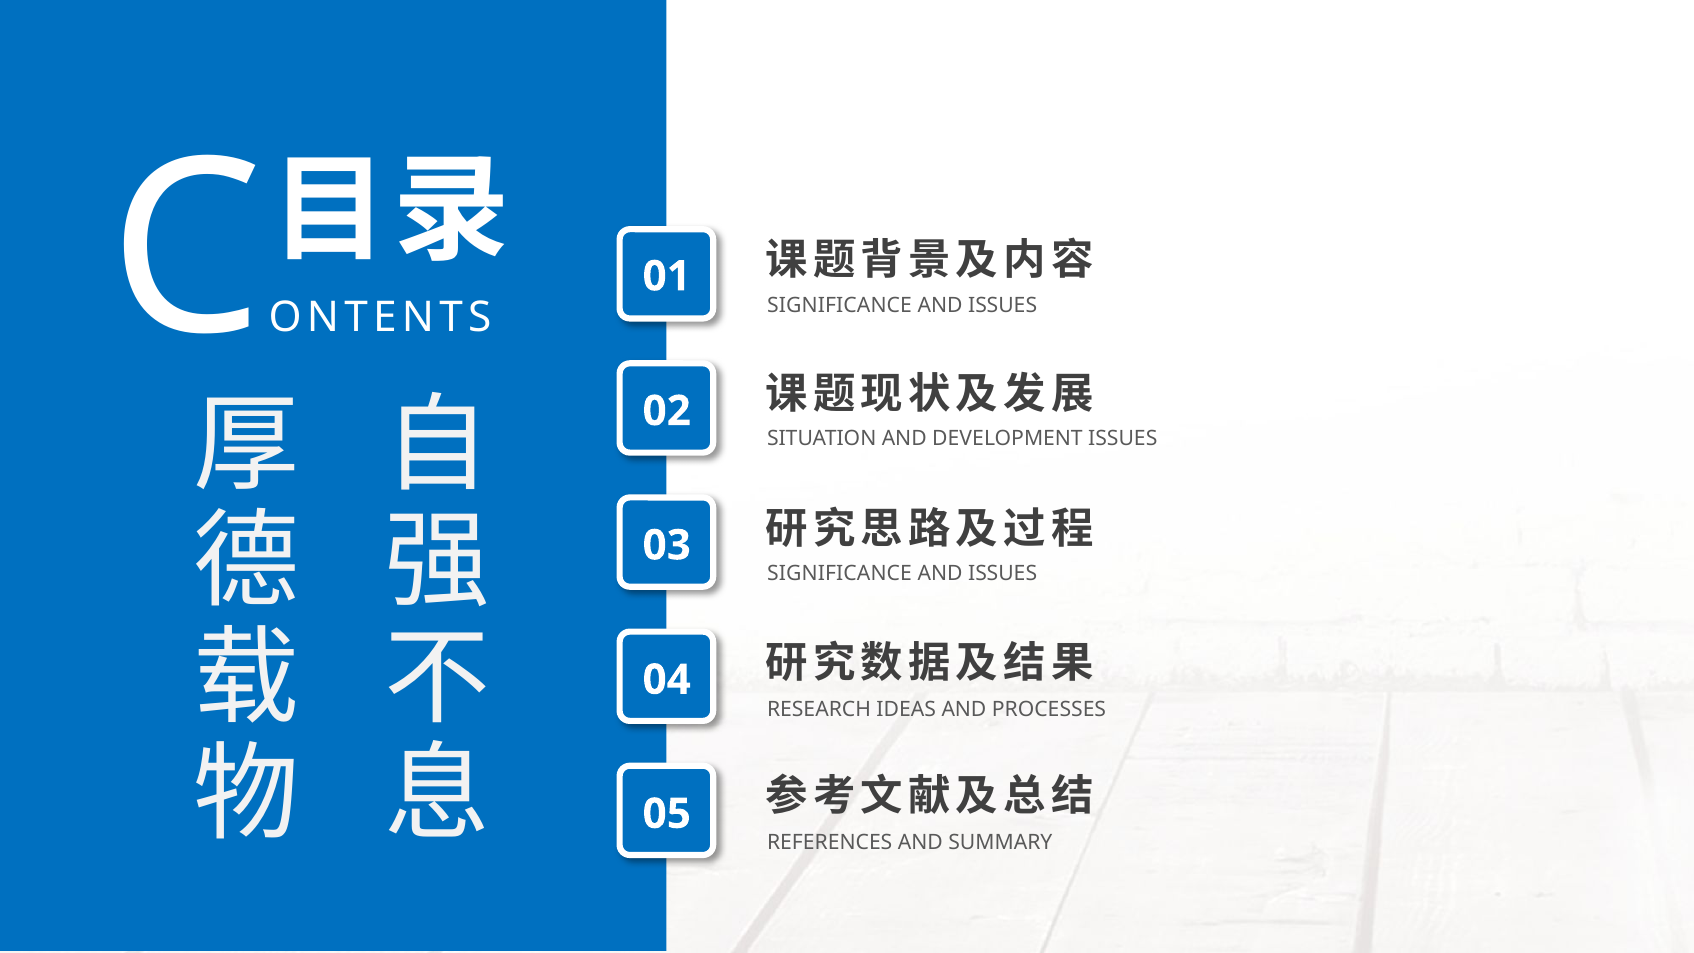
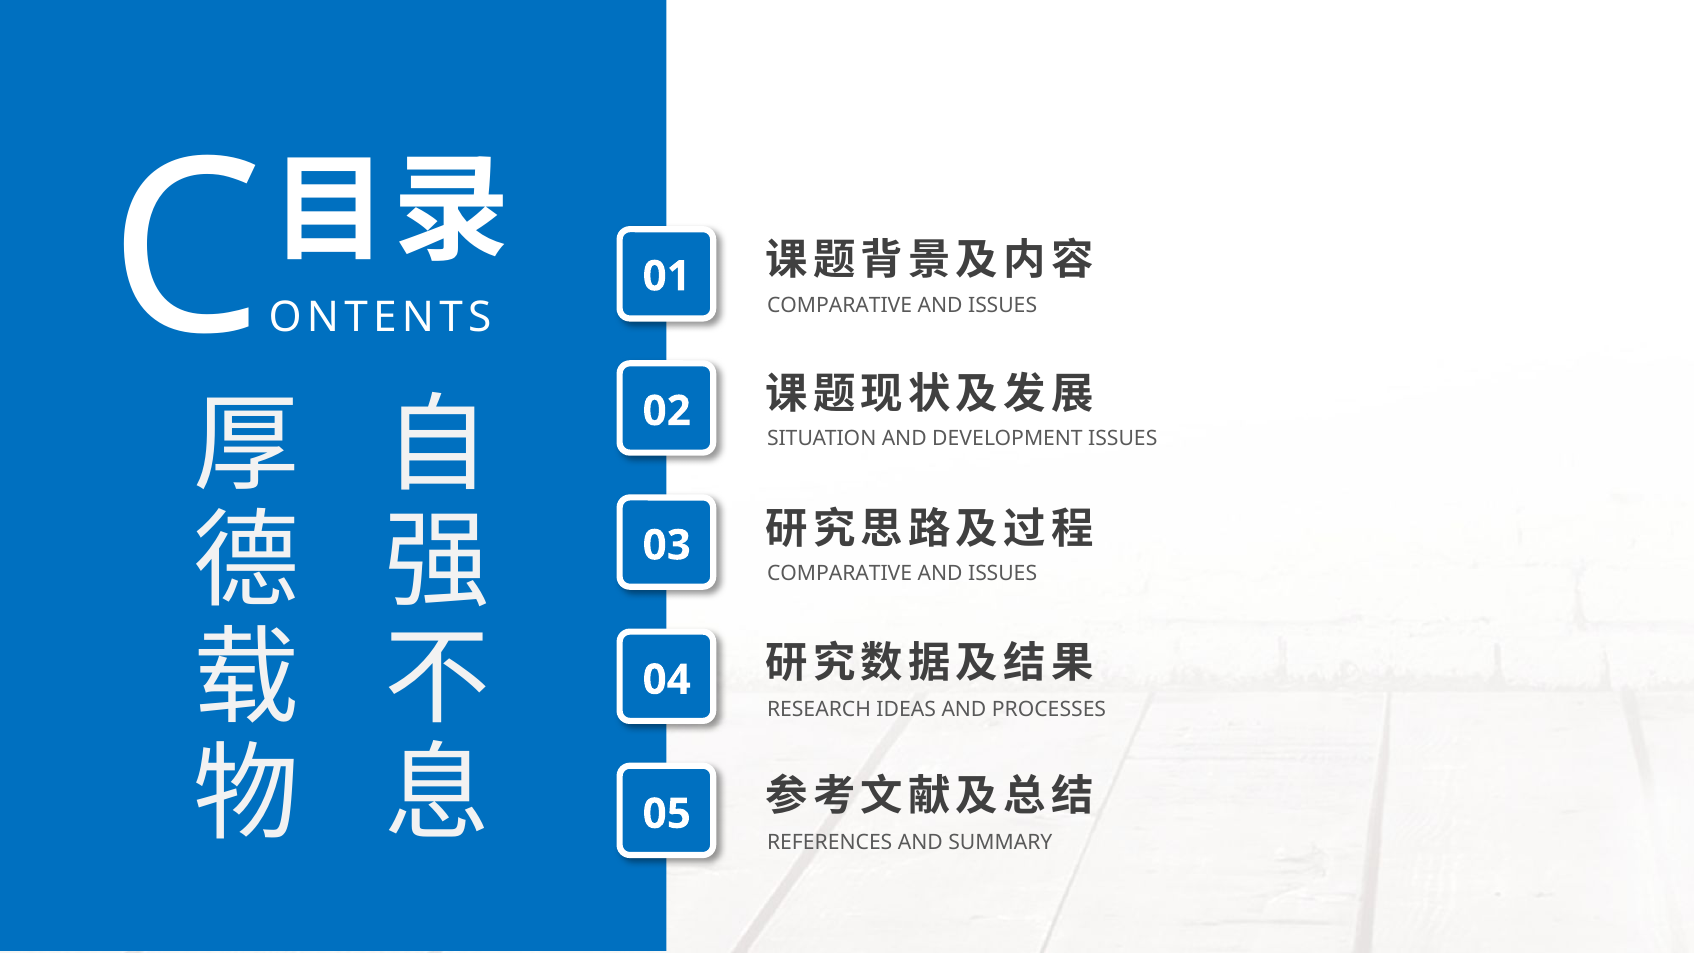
SIGNIFICANCE: SIGNIFICANCE -> COMPARATIVE (840, 305)
SIGNIFICANCE: SIGNIFICANCE -> COMPARATIVE (840, 574)
